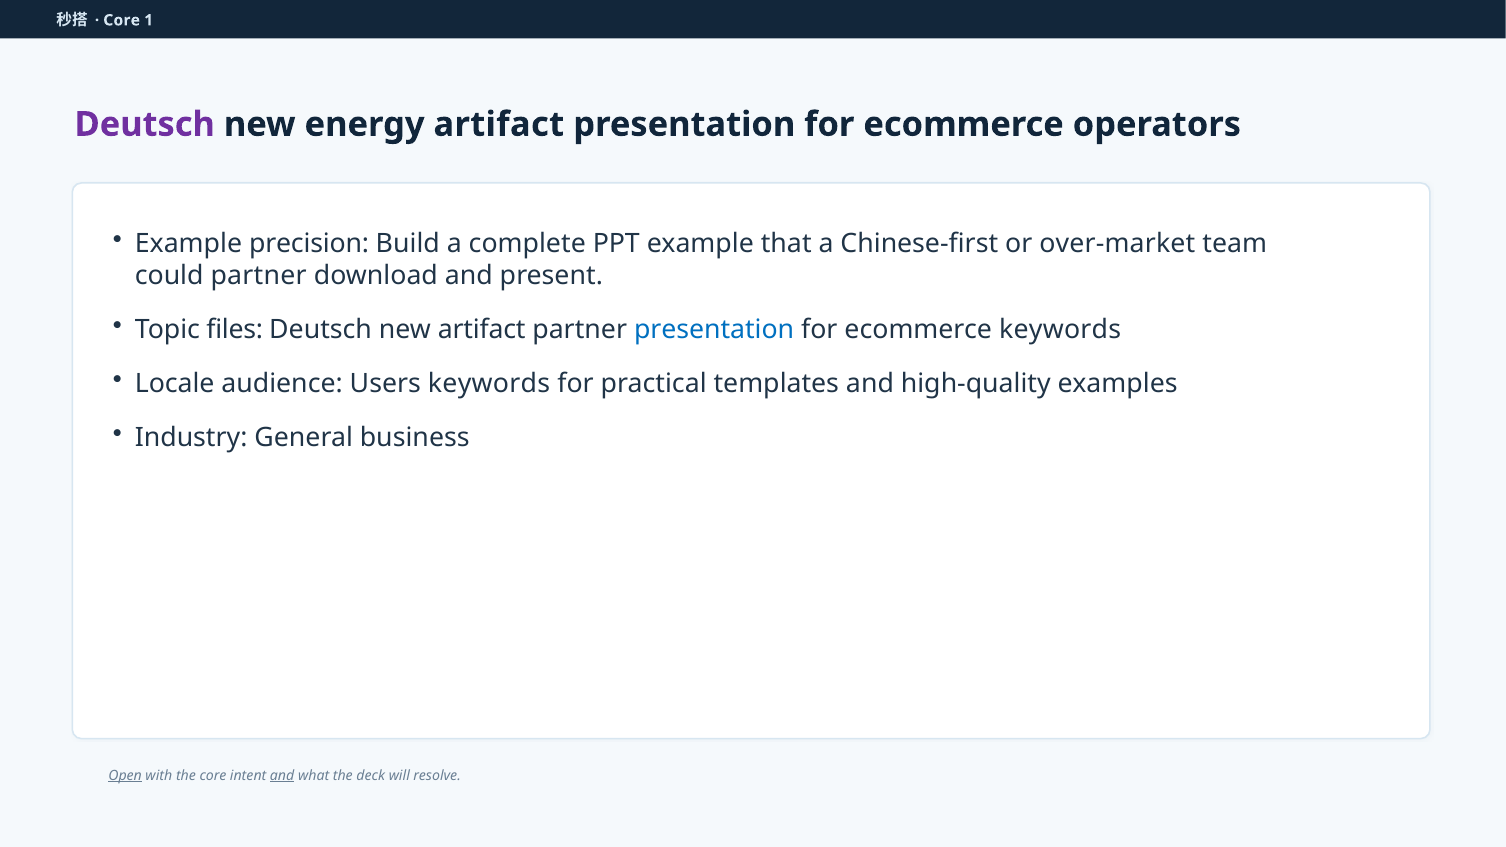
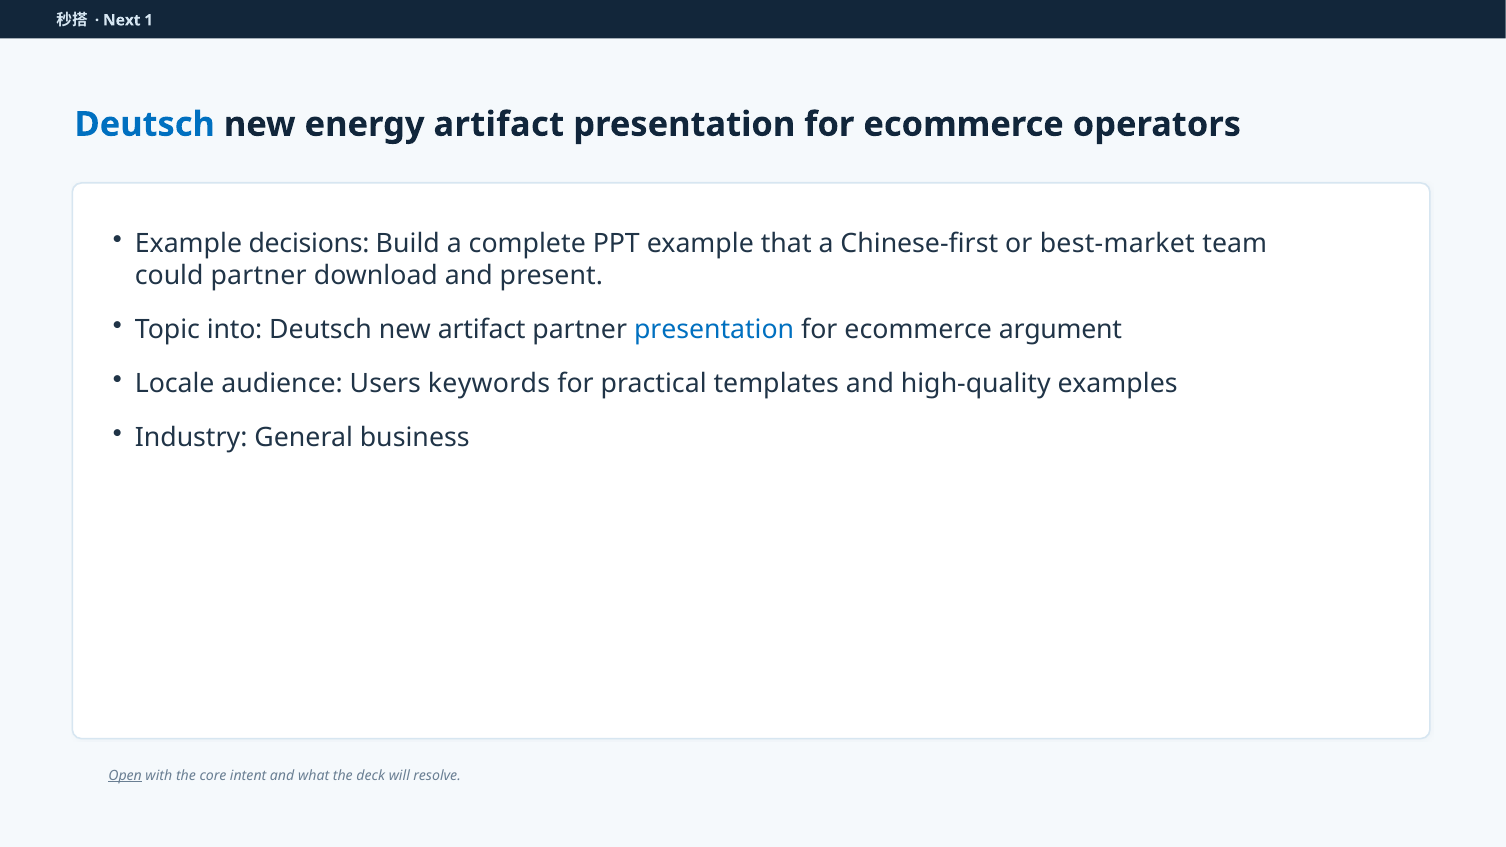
Core: Core -> Next (122, 20)
Deutsch colour: purple -> blue (145, 124)
precision: precision -> decisions (309, 244)
over-market: over-market -> best-market (1117, 244)
files: files -> into (235, 330)
ecommerce keywords: keywords -> argument (1060, 330)
and underline: present -> none (282, 776)
